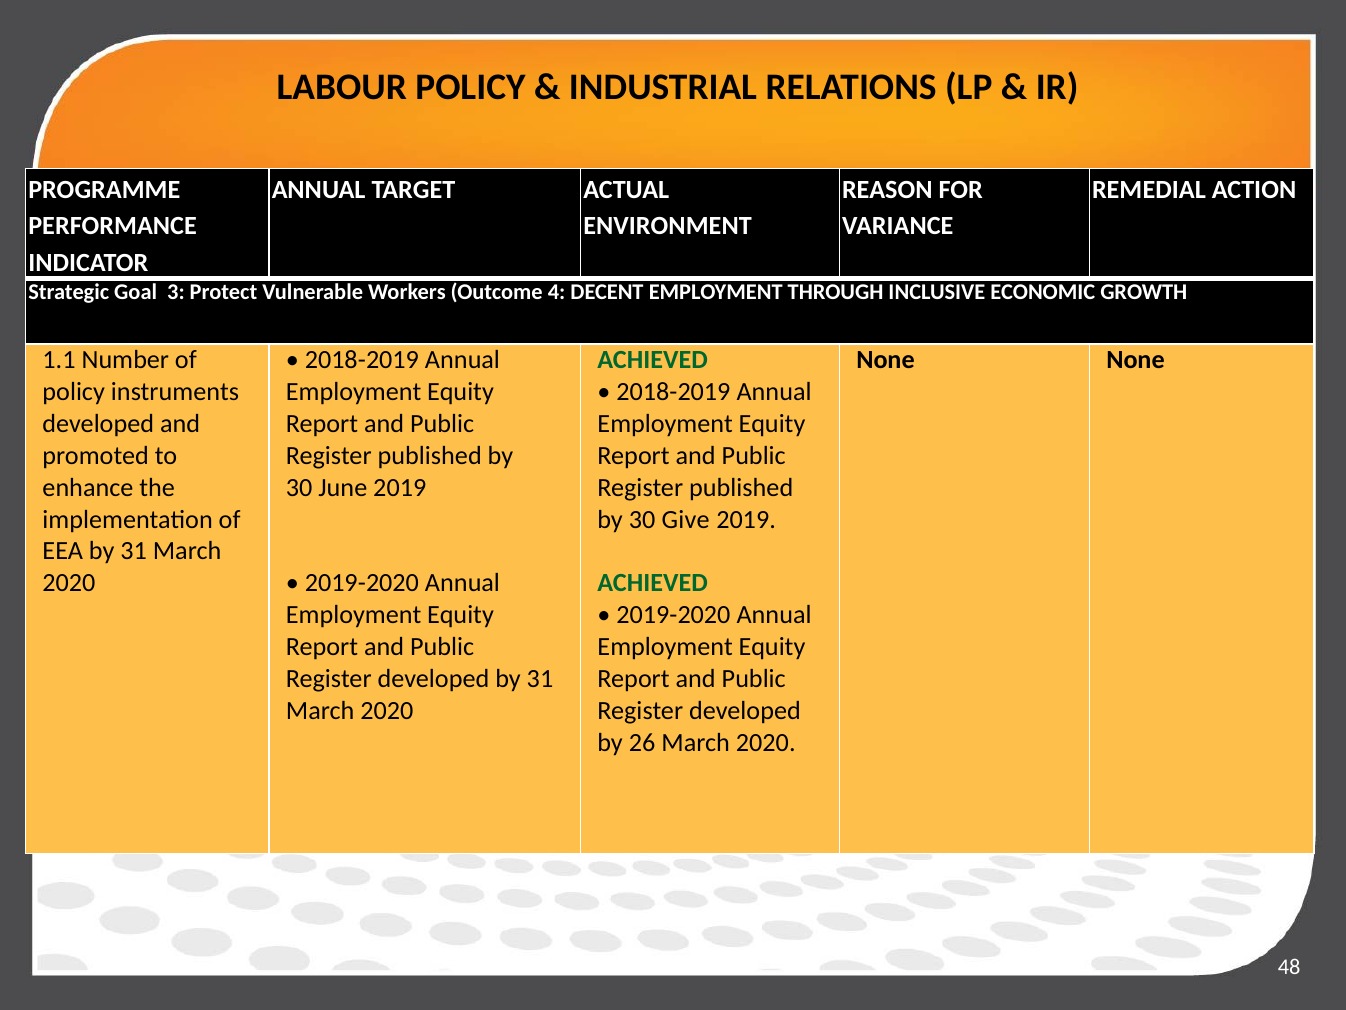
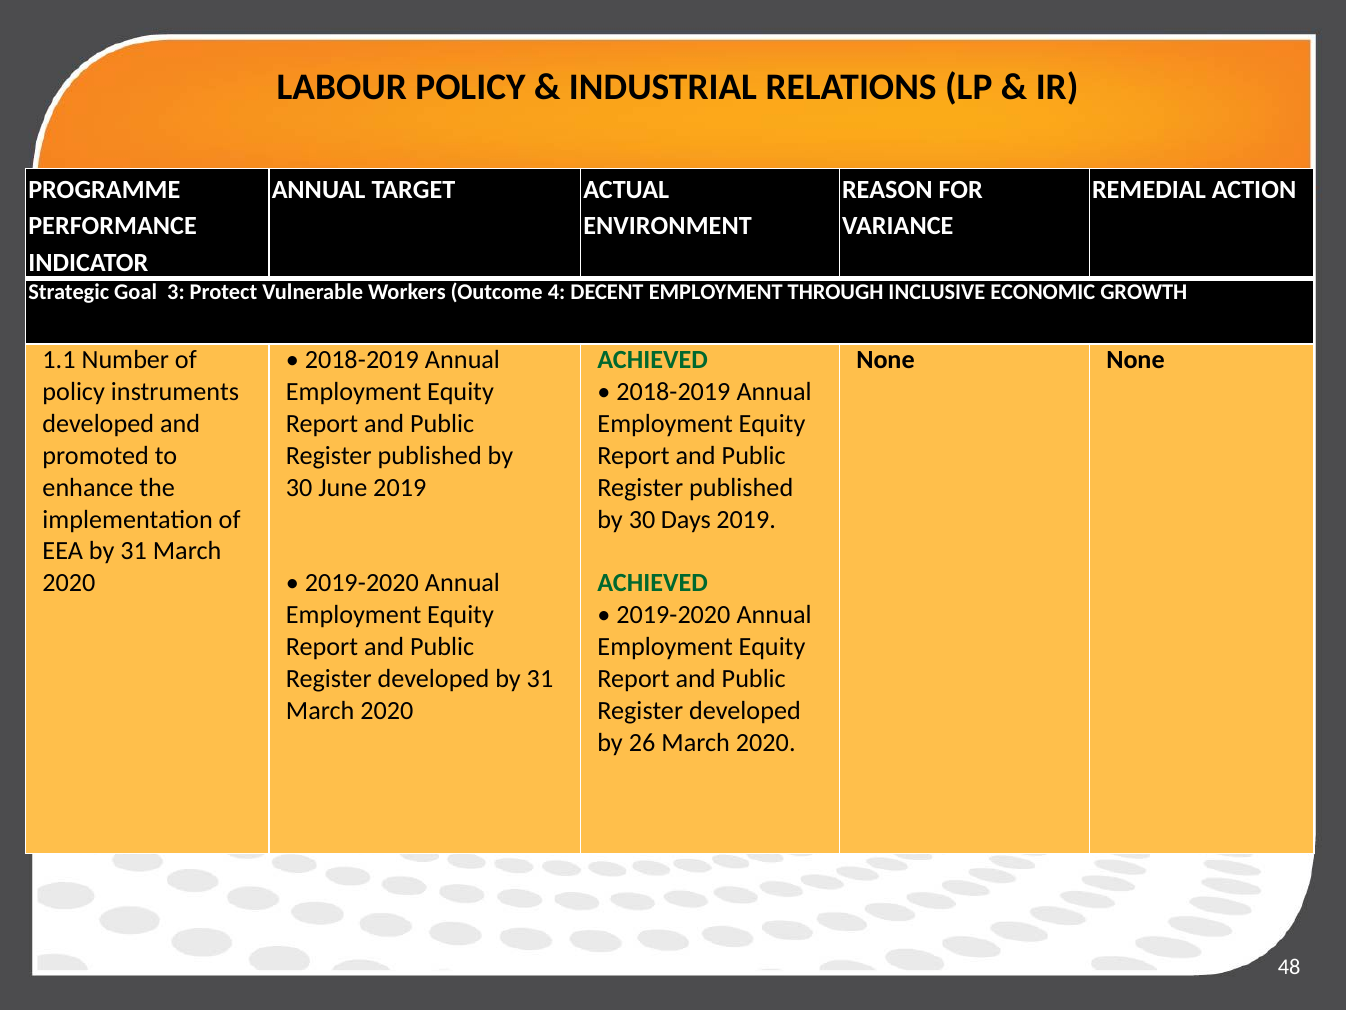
Give: Give -> Days (686, 519)
